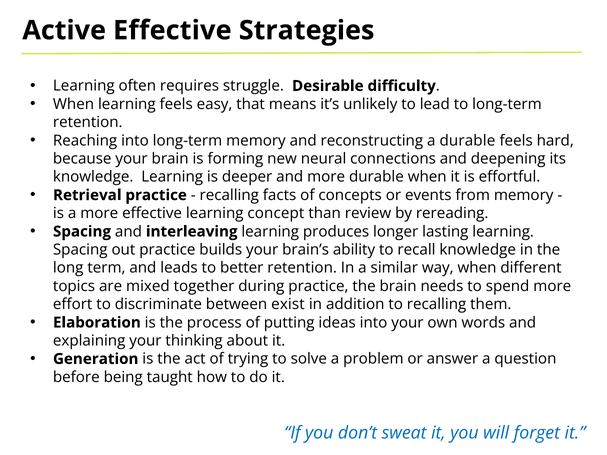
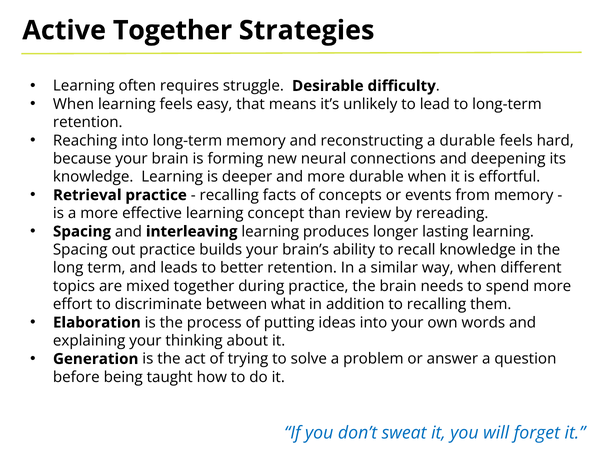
Active Effective: Effective -> Together (173, 30)
exist: exist -> what (288, 304)
